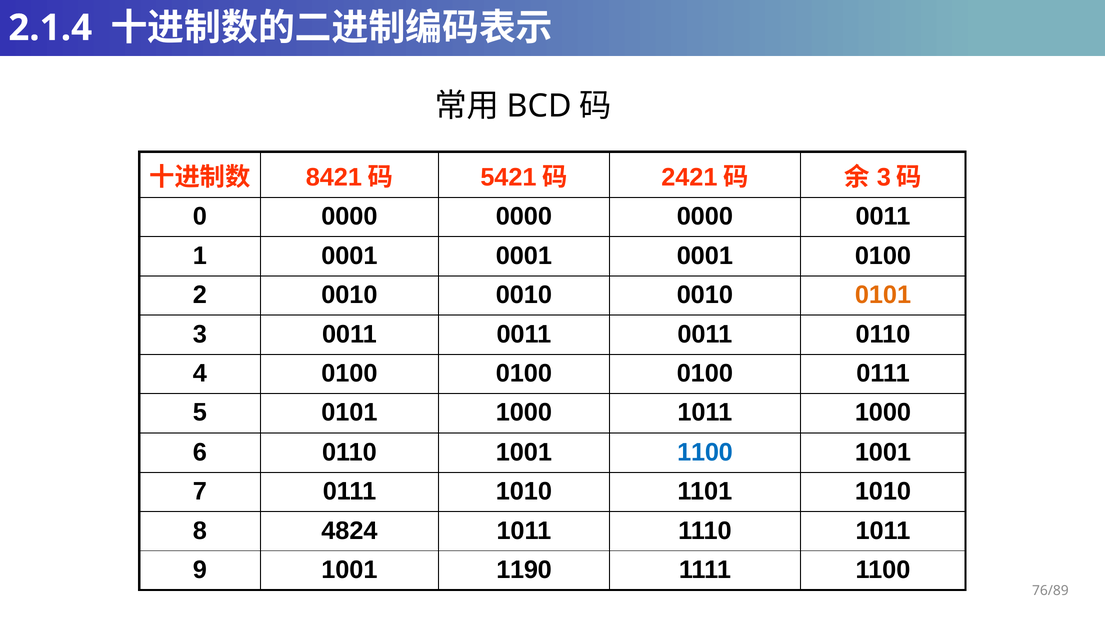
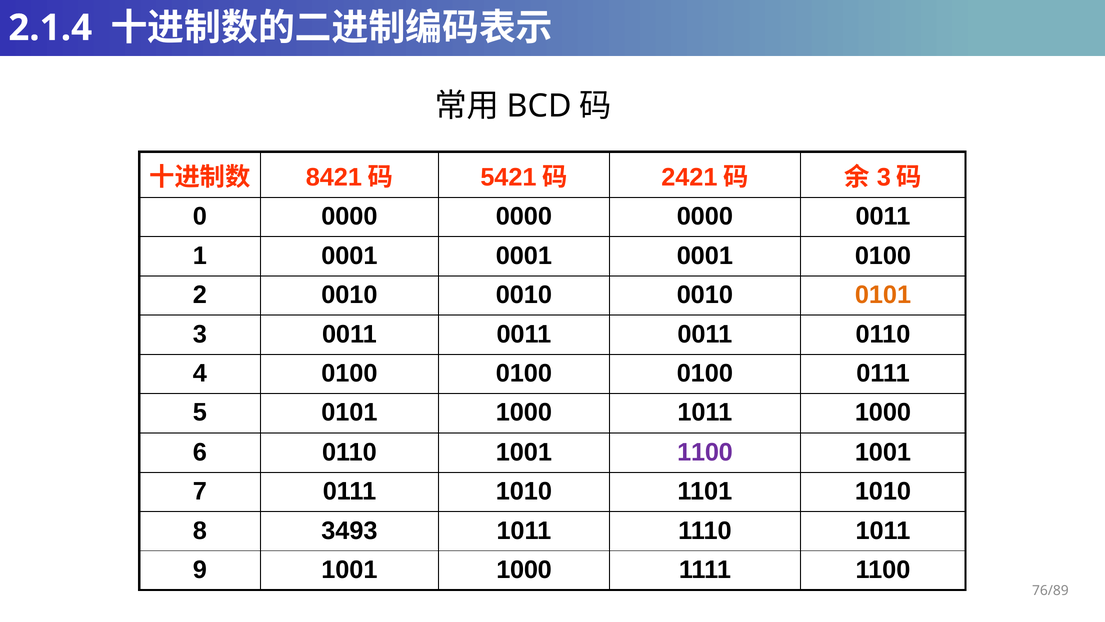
1100 colour: blue -> purple (705, 452)
4824: 4824 -> 3493 (349, 530)
1001 1190: 1190 -> 1000 (524, 569)
